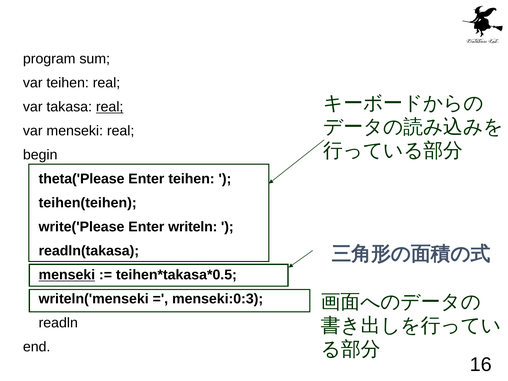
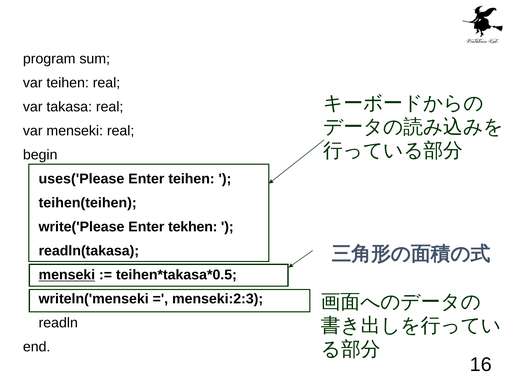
real underline: present -> none (110, 107)
theta('Please: theta('Please -> uses('Please (81, 179)
writeln: writeln -> tekhen (193, 227)
menseki:0:3: menseki:0:3 -> menseki:2:3 (218, 299)
